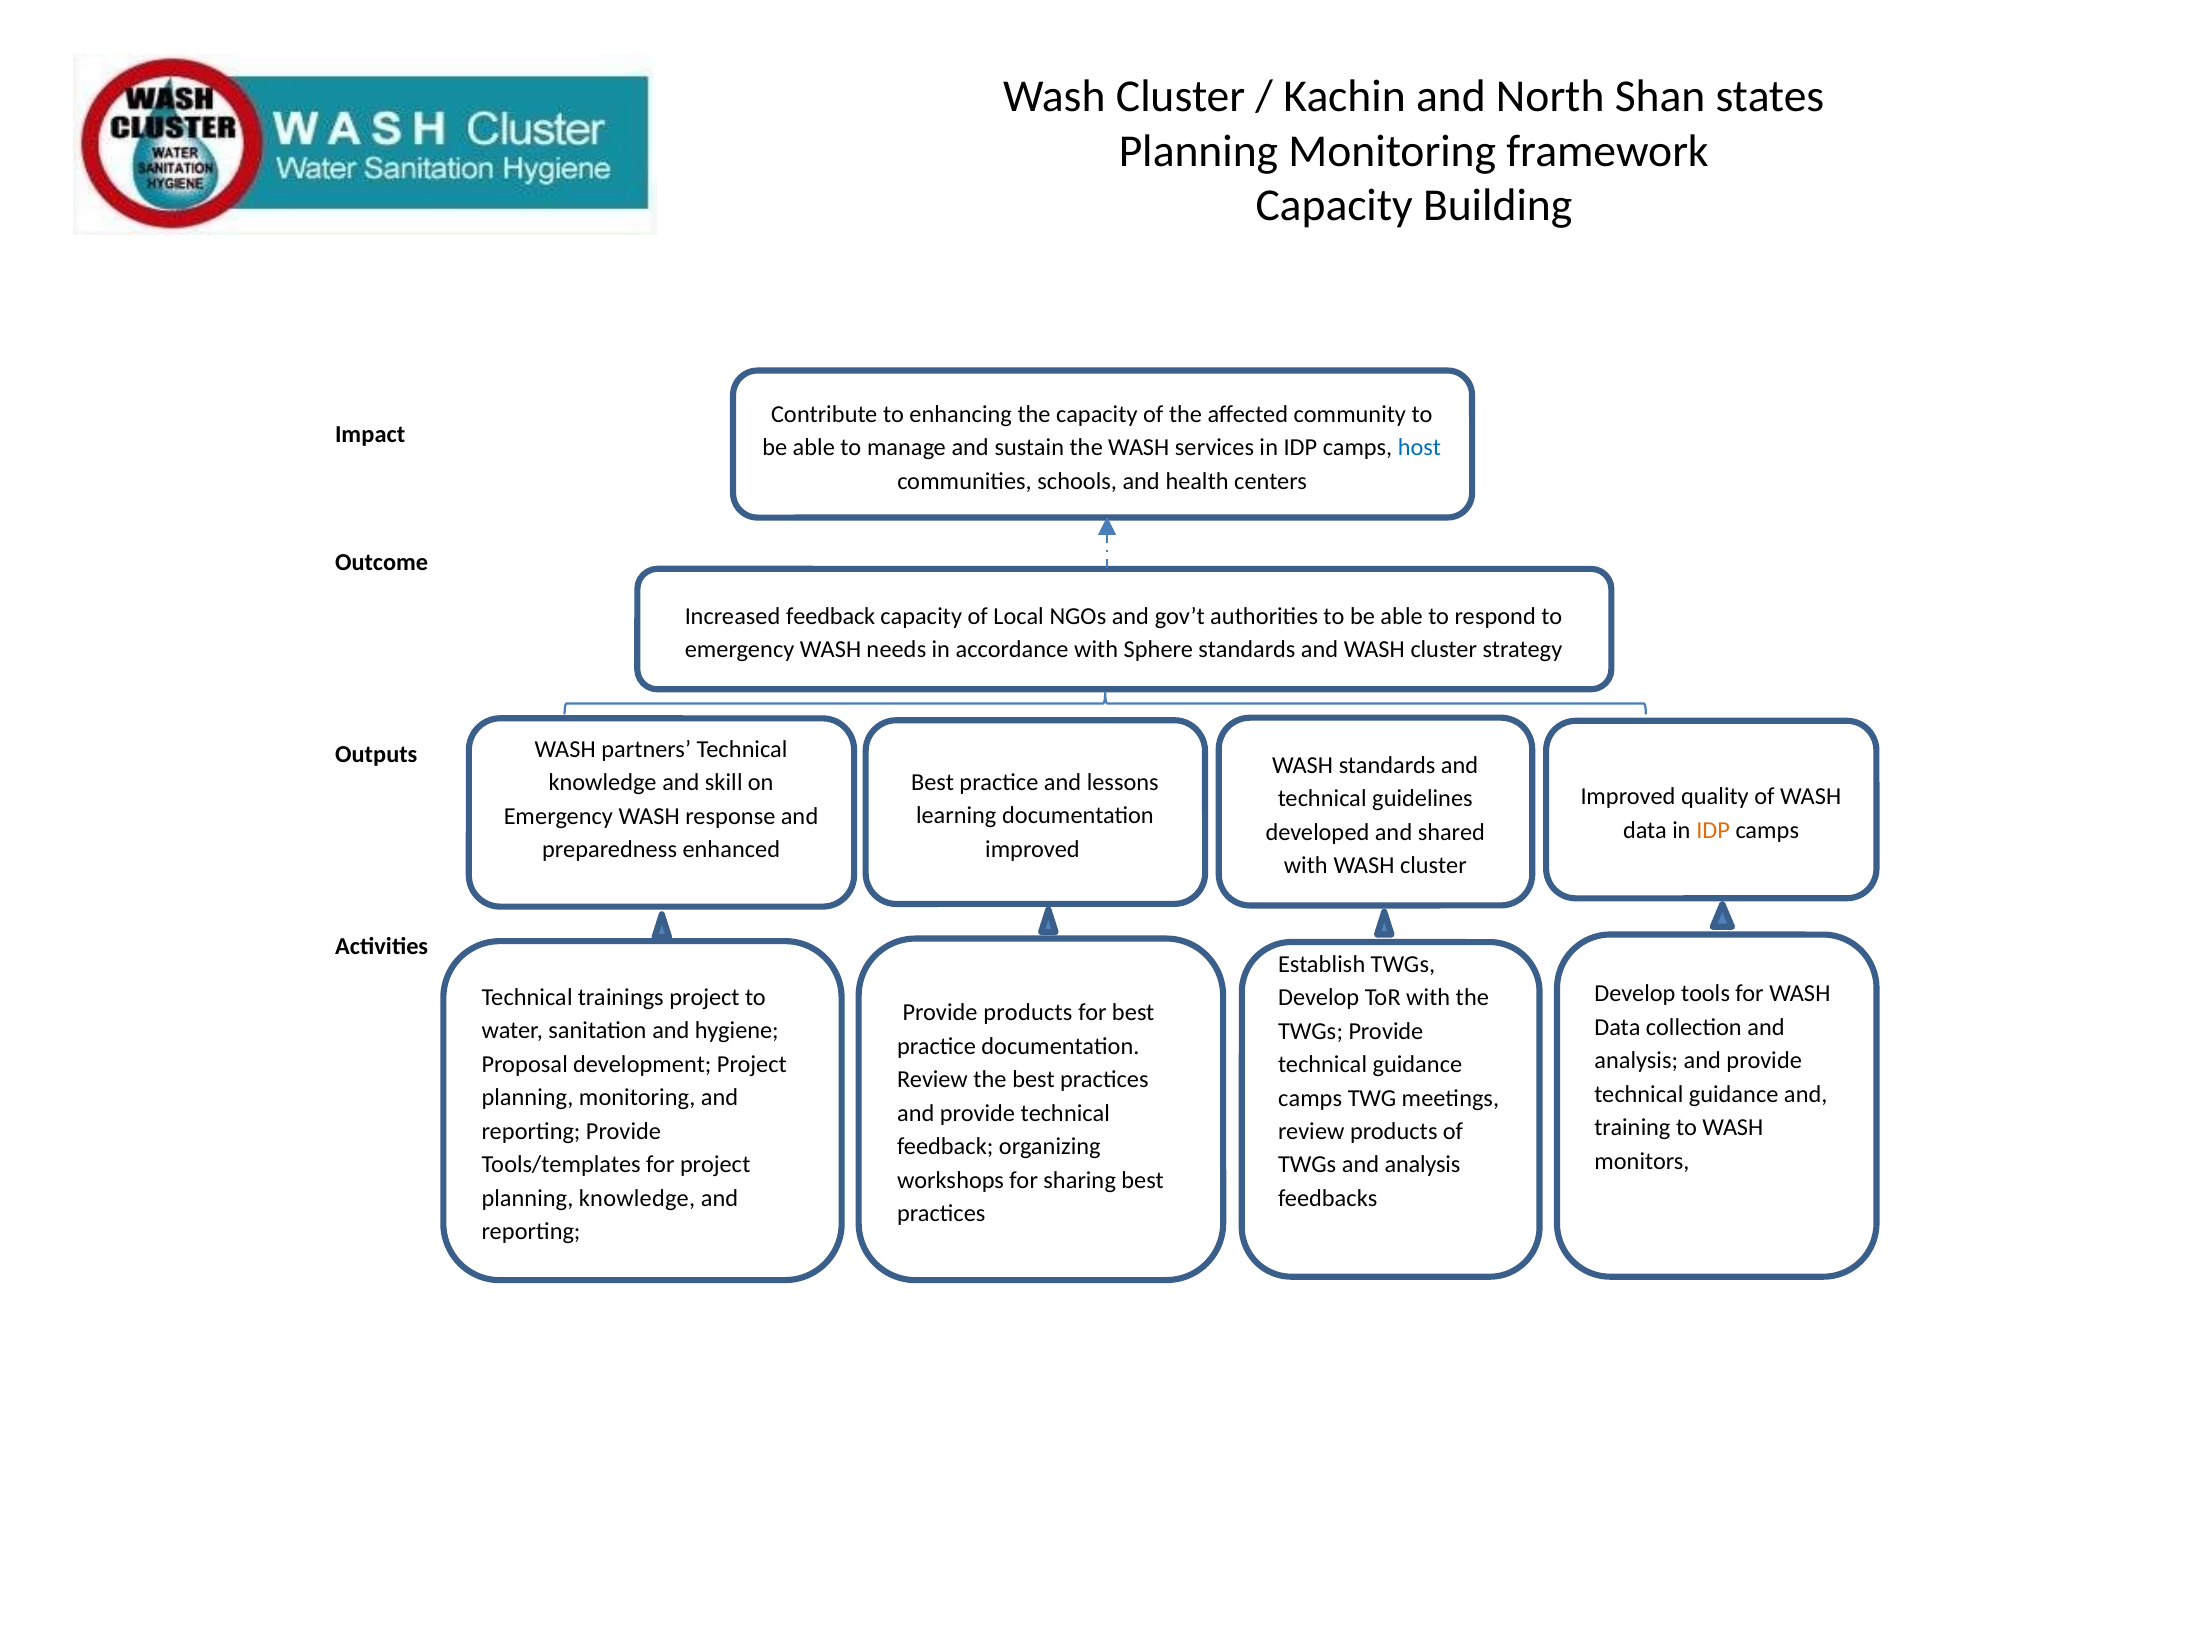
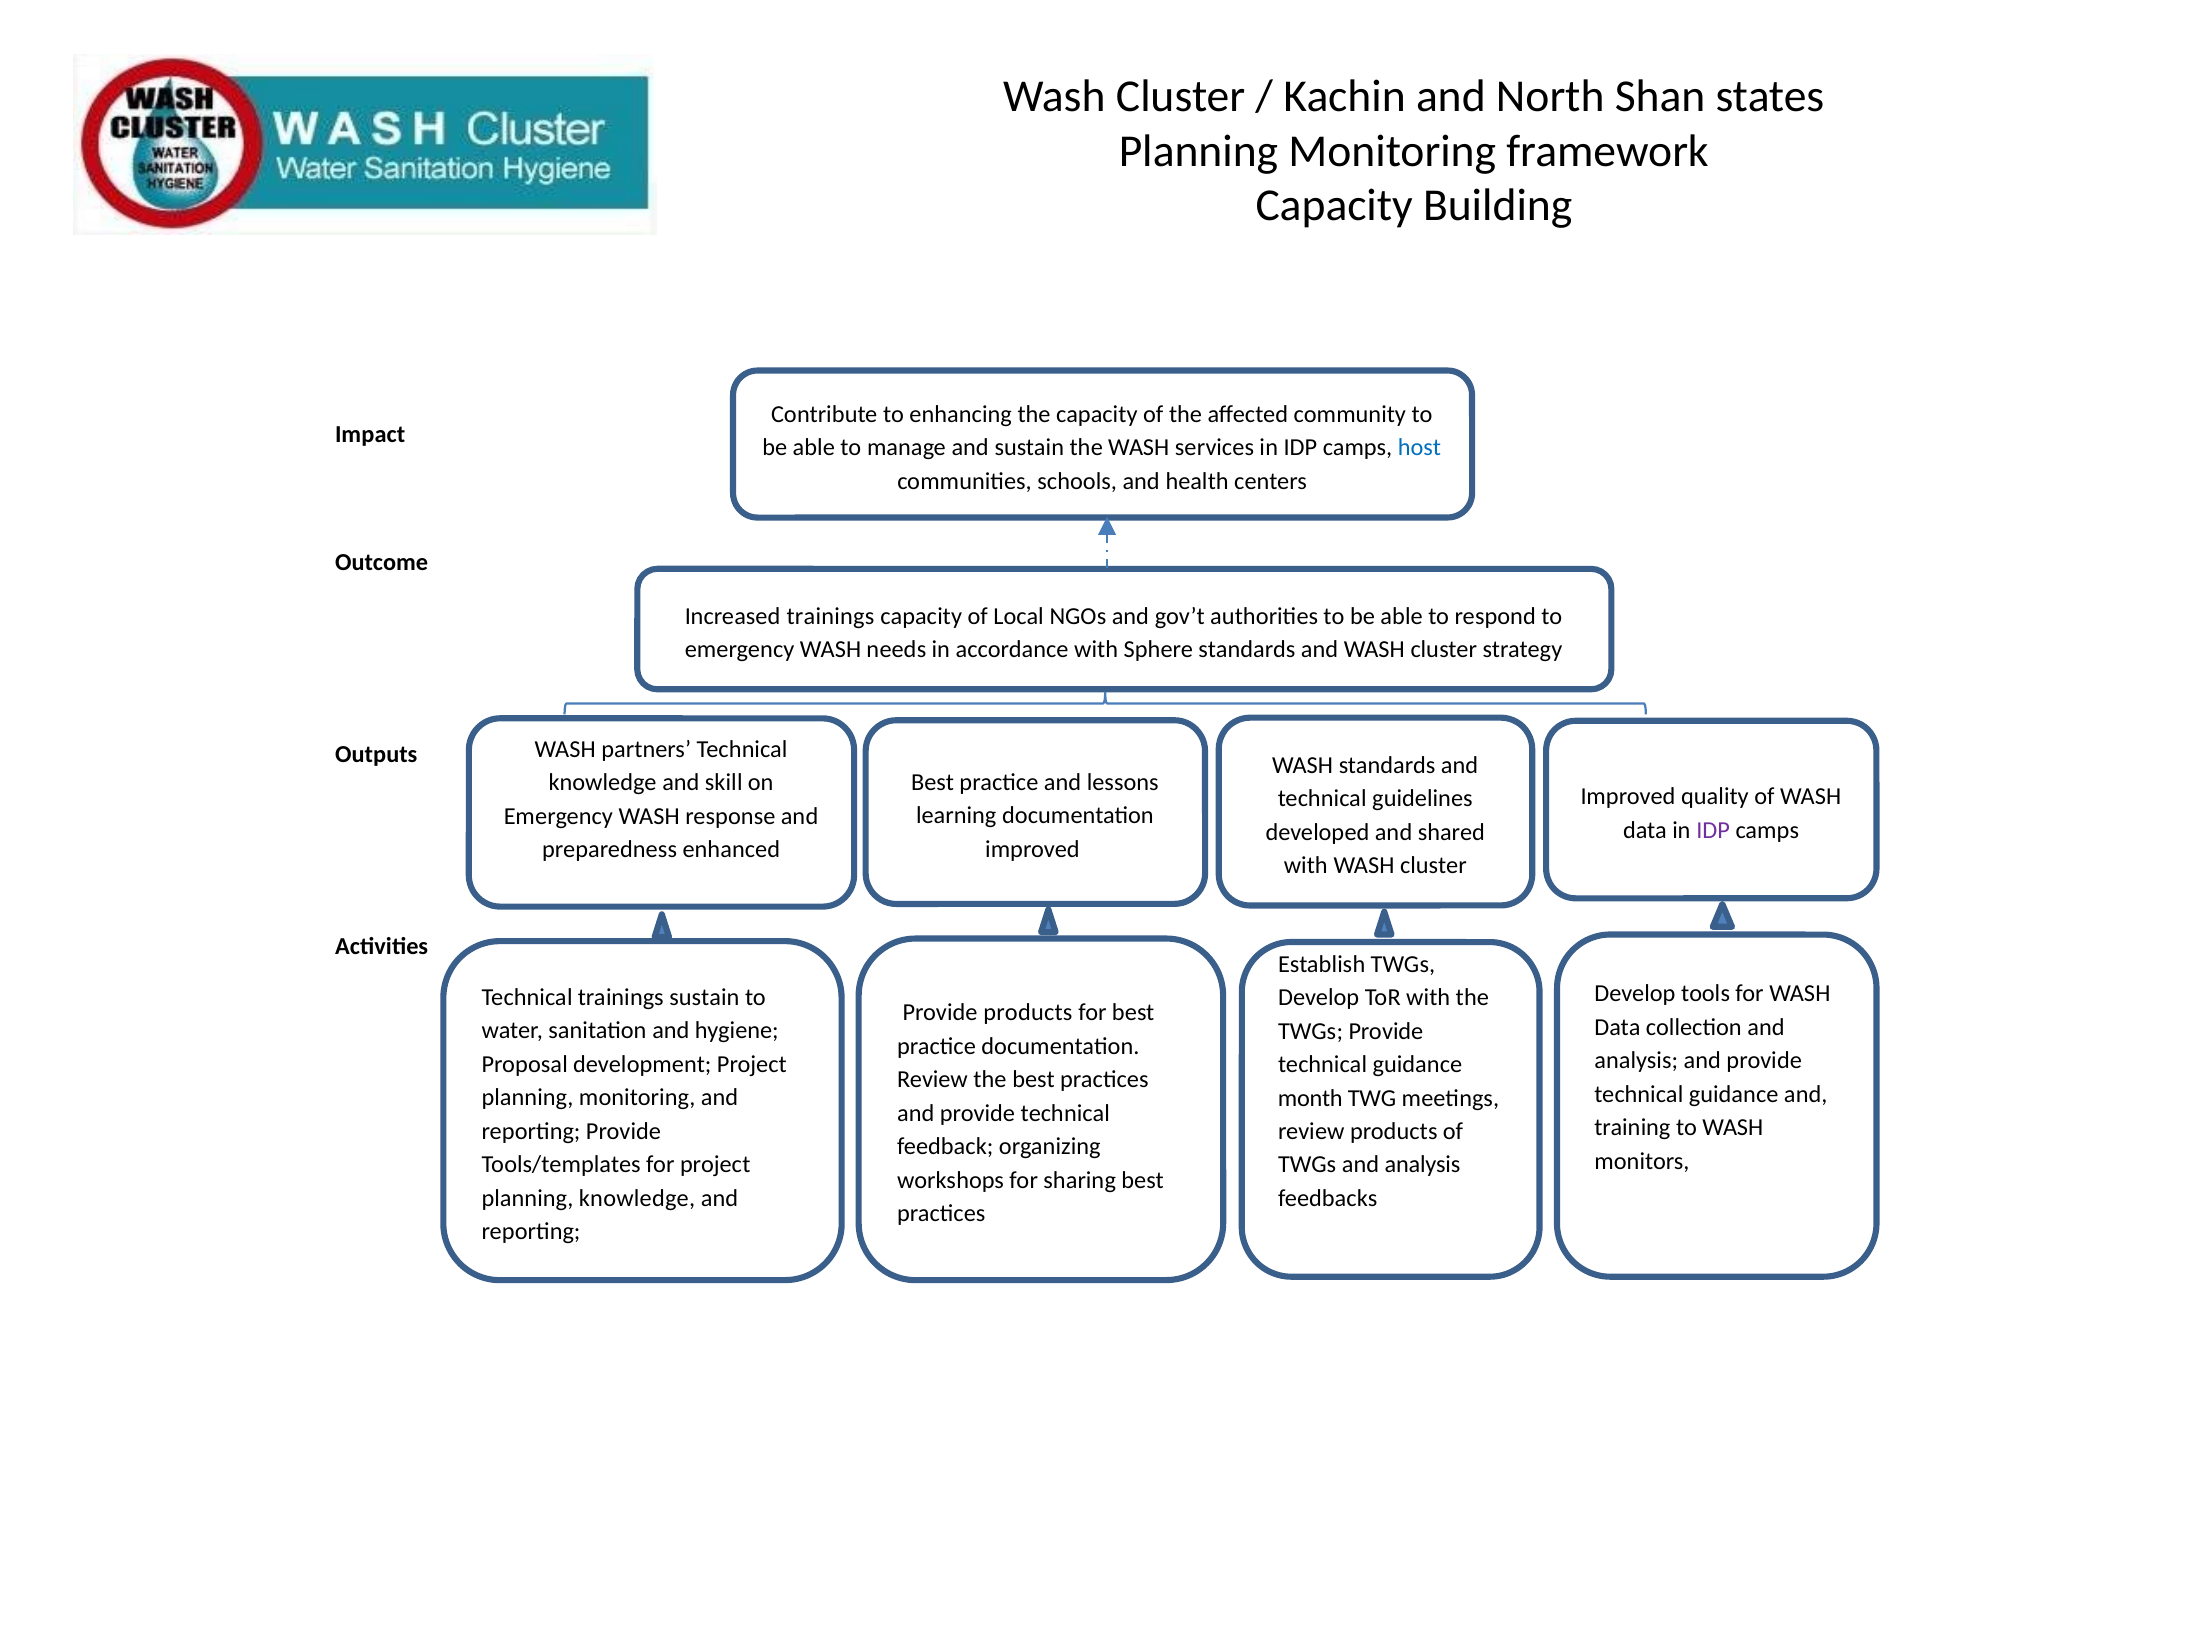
Increased feedback: feedback -> trainings (830, 616)
IDP colour: orange -> purple (1713, 830)
trainings project: project -> sustain (704, 997)
camps: camps -> month (1310, 1098)
